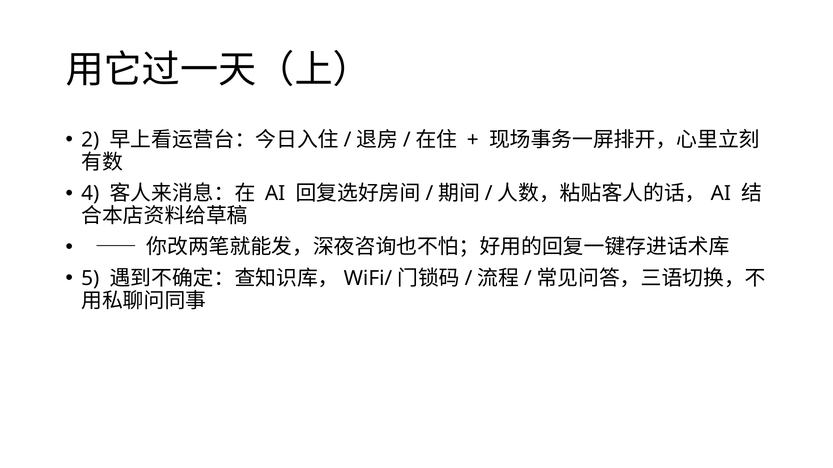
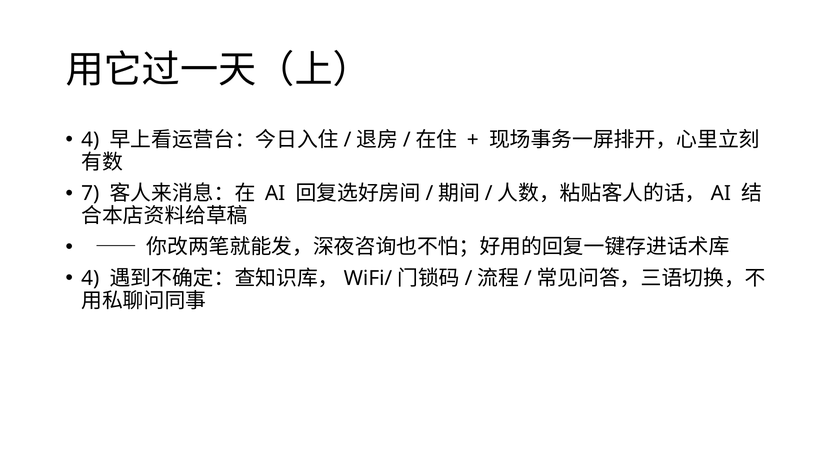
2: 2 -> 4 (90, 140)
4: 4 -> 7 (90, 194)
5: 5 -> 4 (90, 279)
